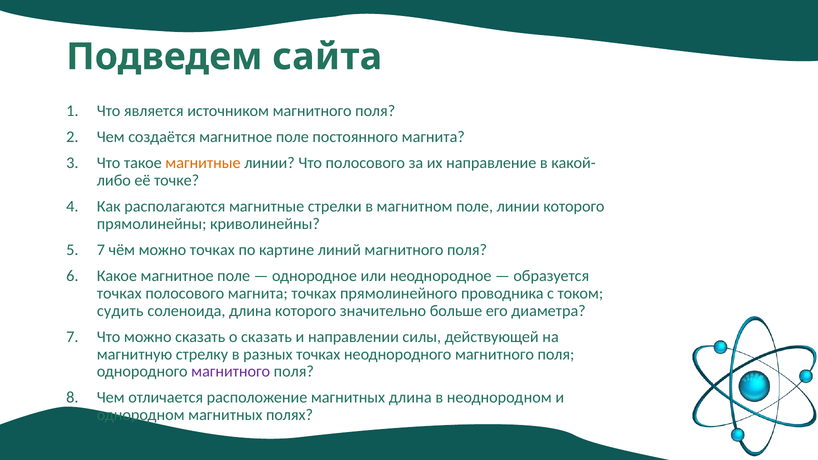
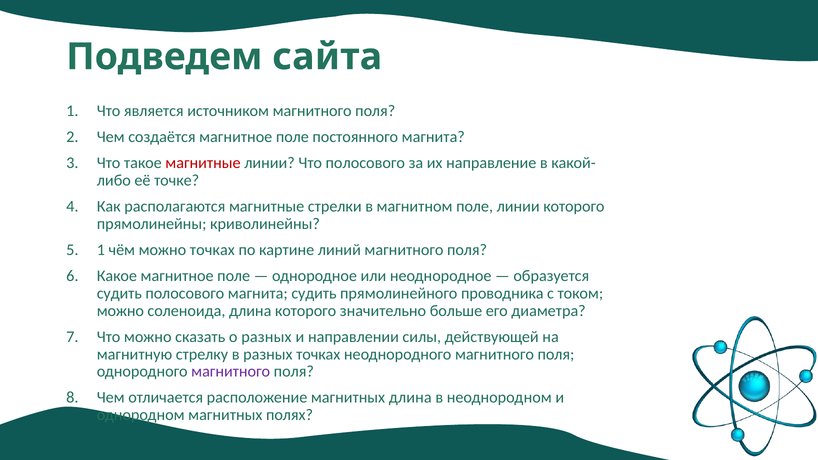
магнитные colour: orange -> red (203, 163)
7: 7 -> 1 (101, 250)
точках: точках -> судить (119, 293)
магнита точках: точках -> судить (314, 293)
судить: судить -> можно (120, 311)
о сказать: сказать -> разных (266, 337)
